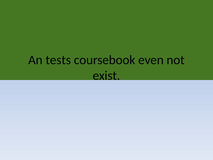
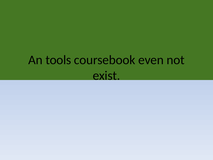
tests: tests -> tools (58, 60)
